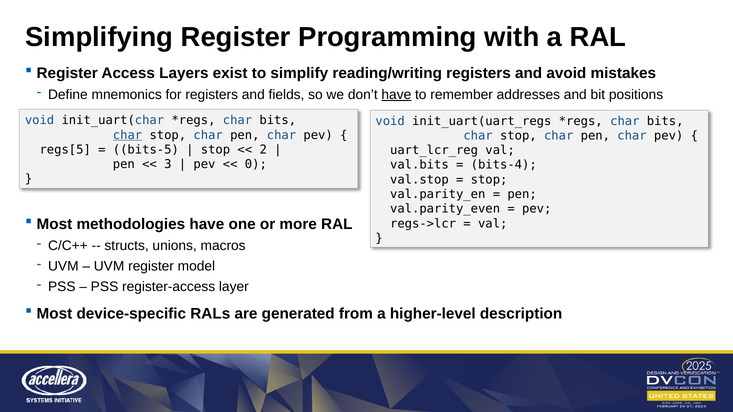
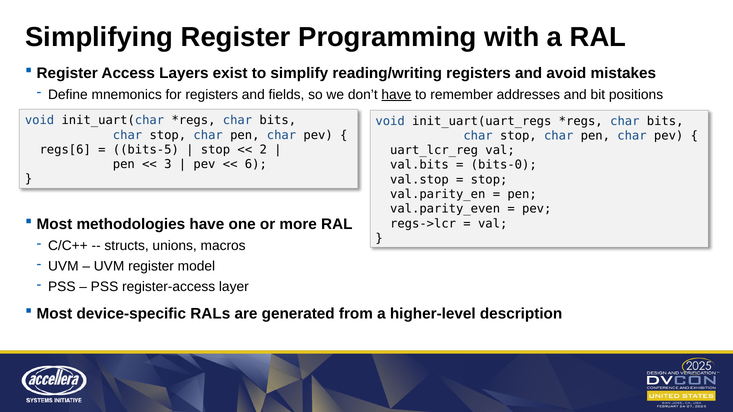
char underline: present -> none (128, 135)
regs[5: regs[5 -> regs[6 (65, 150)
0: 0 -> 6 (256, 164)
bits-4: bits-4 -> bits-0 (504, 165)
